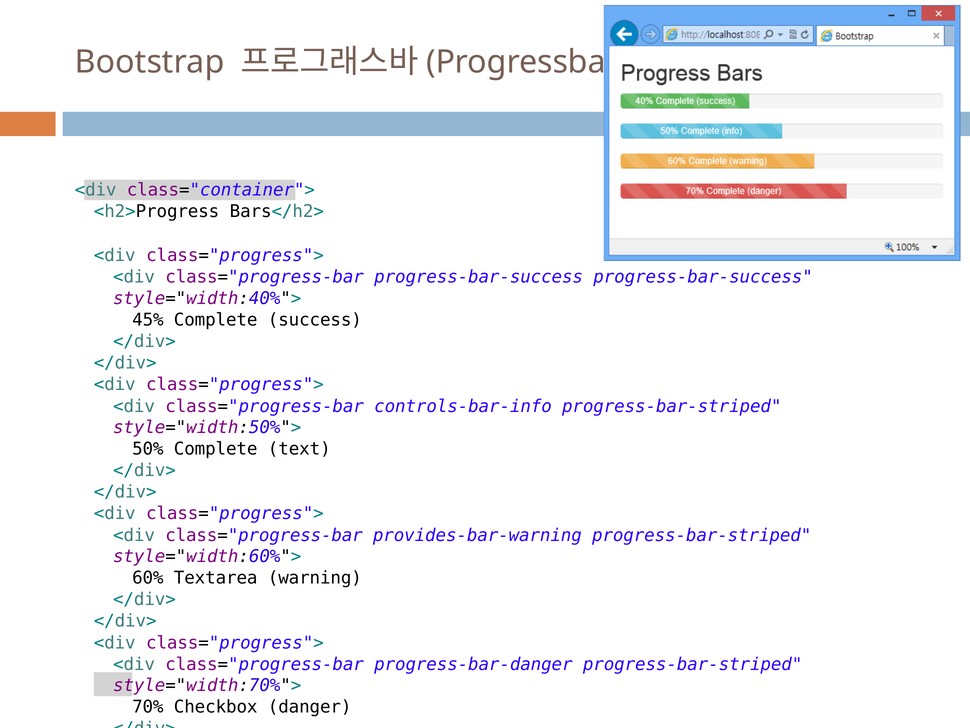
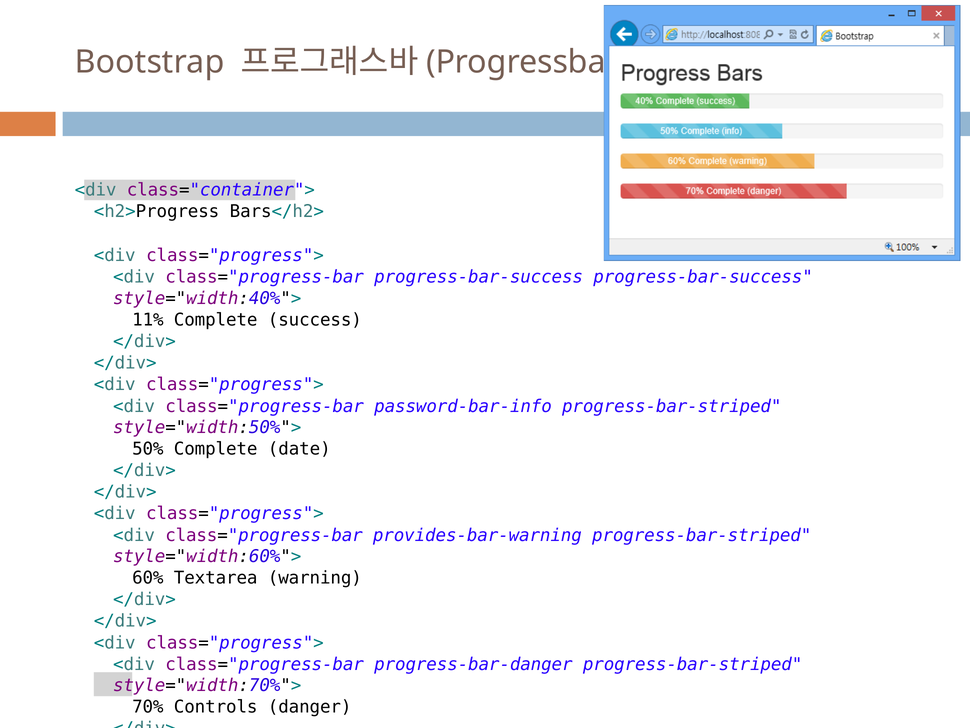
45%: 45% -> 11% (148, 320)
controls-bar-info: controls-bar-info -> password-bar-info (463, 406)
text: text -> date (299, 449)
Checkbox: Checkbox -> Controls (216, 706)
